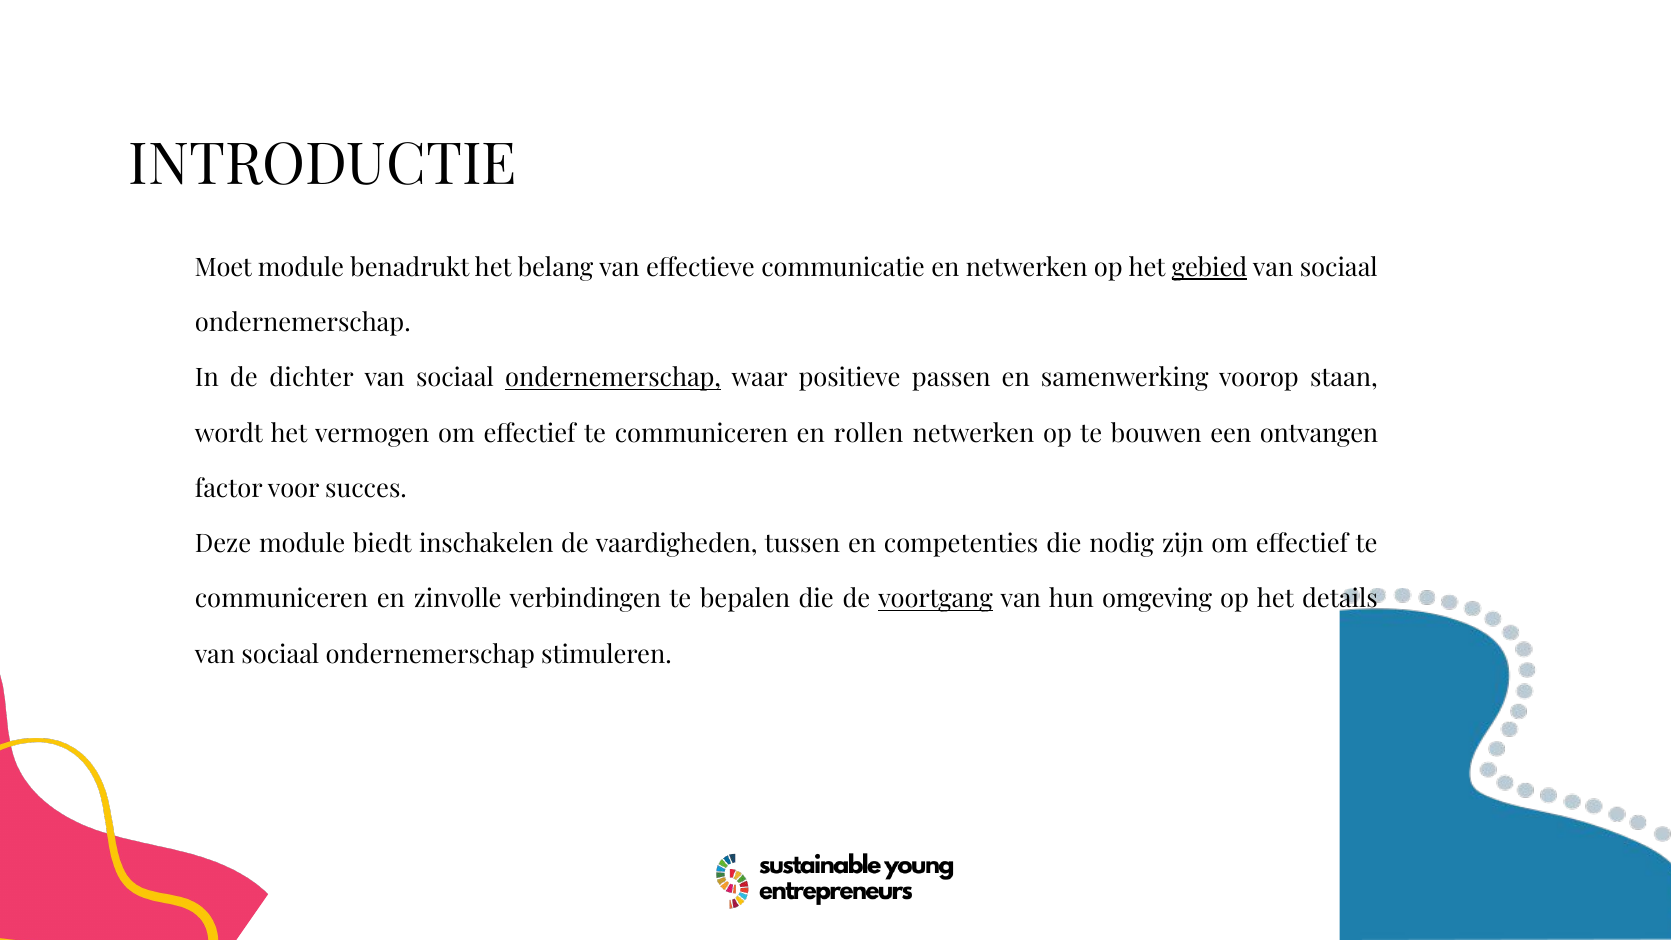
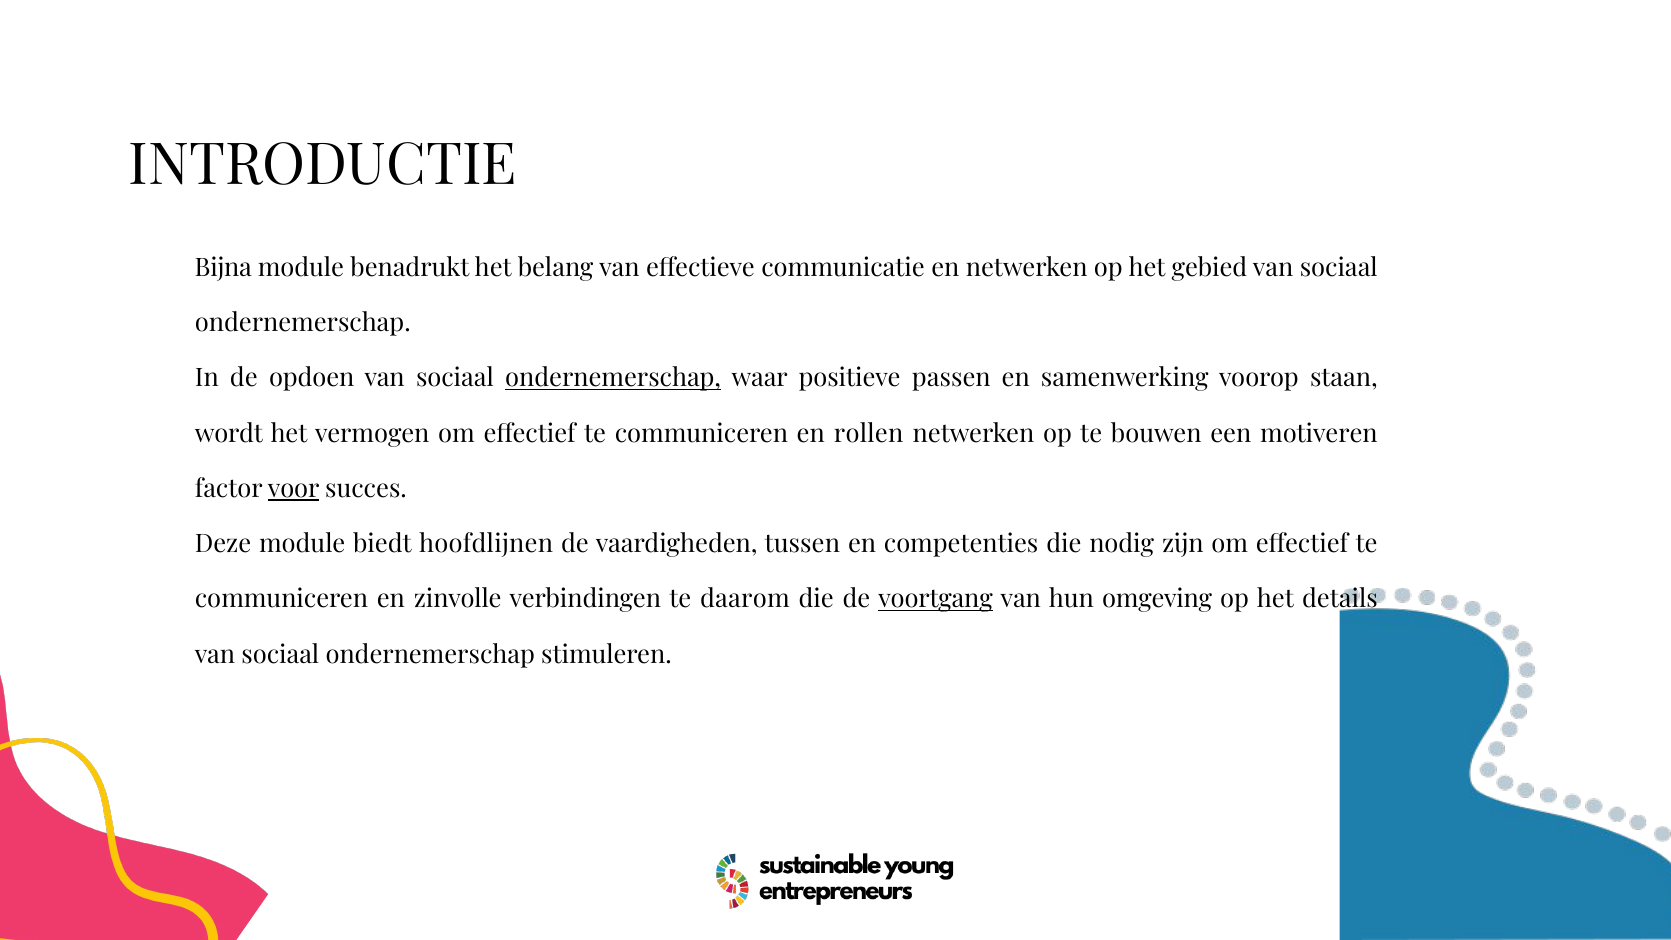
Moet: Moet -> Bijna (223, 268)
gebied underline: present -> none (1209, 268)
dichter: dichter -> opdoen (312, 378)
ontvangen: ontvangen -> motiveren (1319, 434)
voor underline: none -> present (294, 489)
inschakelen: inschakelen -> hoofdlijnen (486, 544)
bepalen: bepalen -> daarom (745, 599)
